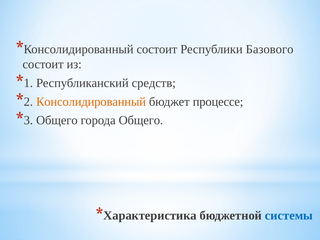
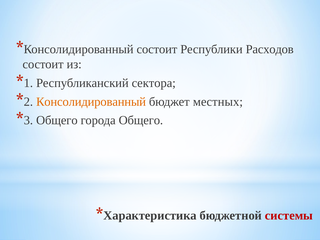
Базового: Базового -> Расходов (270, 49)
средств: средств -> сектора (154, 83)
процессе: процессе -> местных (218, 102)
системы colour: blue -> red (289, 216)
